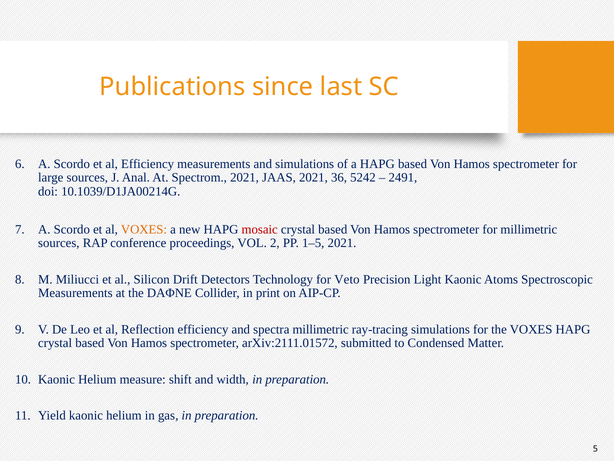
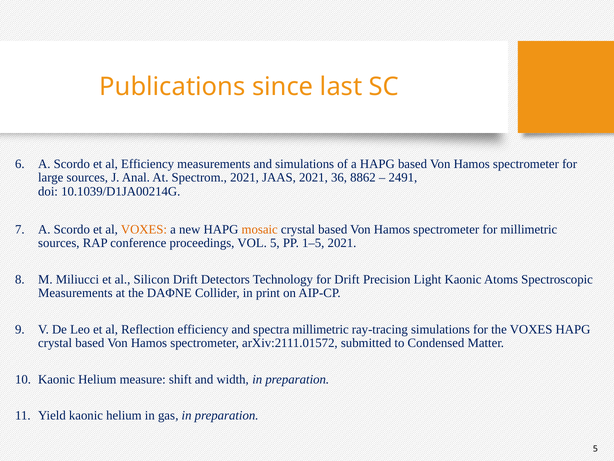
5242: 5242 -> 8862 (363, 178)
mosaic colour: red -> orange (260, 229)
VOL 2: 2 -> 5 (275, 243)
for Veto: Veto -> Drift (347, 279)
